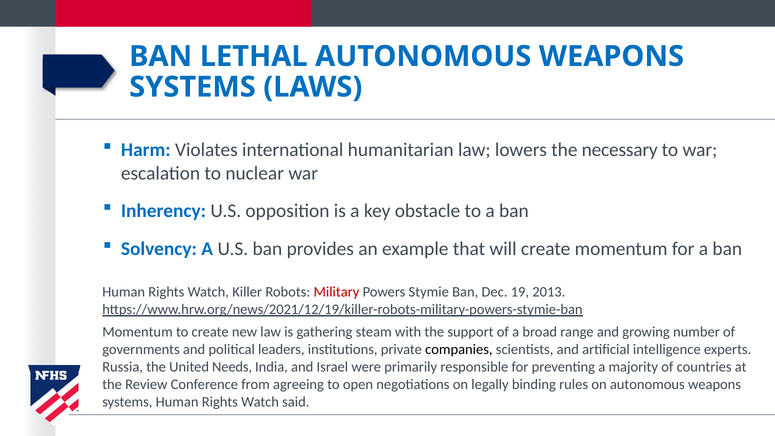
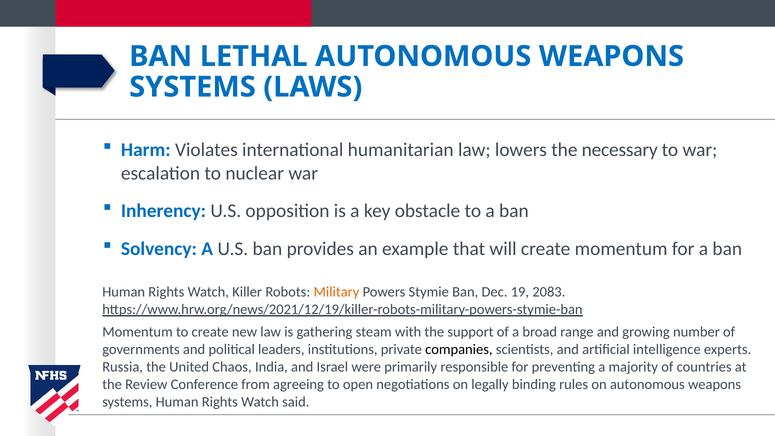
Military colour: red -> orange (336, 292)
2013: 2013 -> 2083 (549, 292)
Needs: Needs -> Chaos (232, 367)
